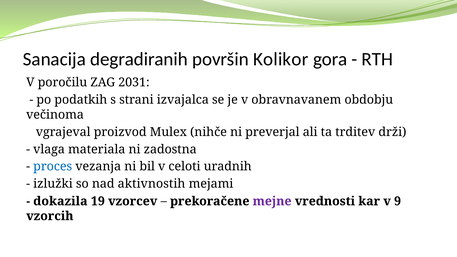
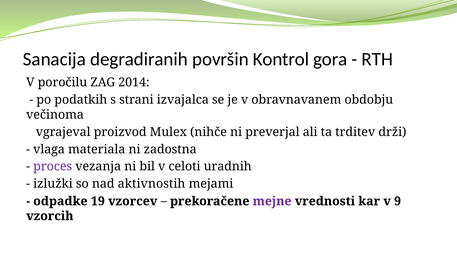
Kolikor: Kolikor -> Kontrol (281, 59)
2031: 2031 -> 2014 (134, 83)
proces colour: blue -> purple (53, 167)
dokazila: dokazila -> odpadke (60, 201)
